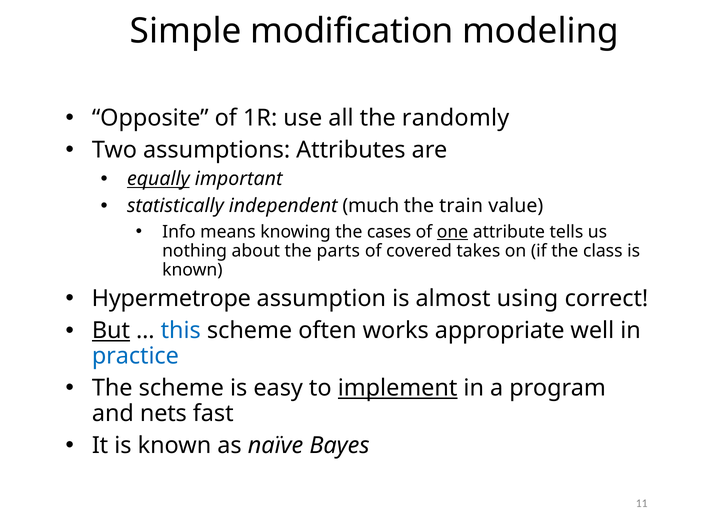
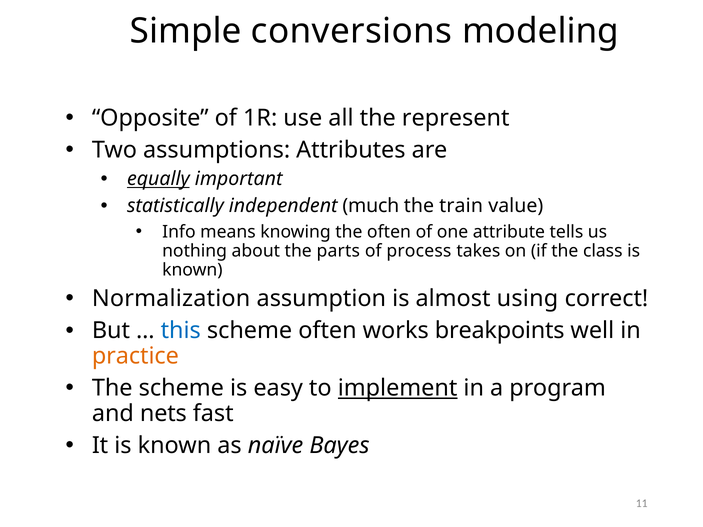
modification: modification -> conversions (352, 31)
randomly: randomly -> represent (456, 118)
the cases: cases -> often (389, 232)
one underline: present -> none (453, 232)
covered: covered -> process (419, 251)
Hypermetrope: Hypermetrope -> Normalization (171, 299)
But underline: present -> none (111, 331)
appropriate: appropriate -> breakpoints (500, 331)
practice colour: blue -> orange (135, 356)
